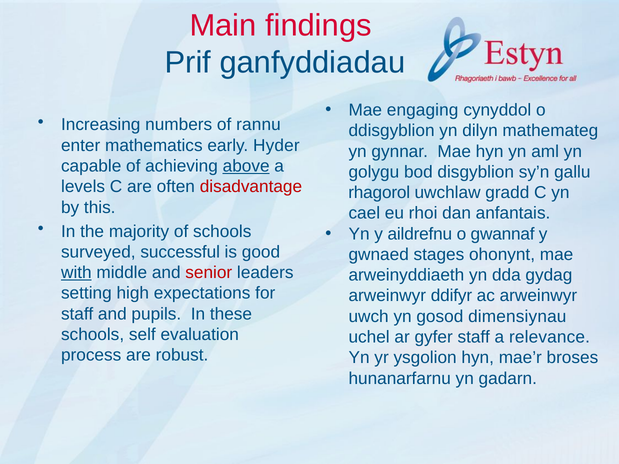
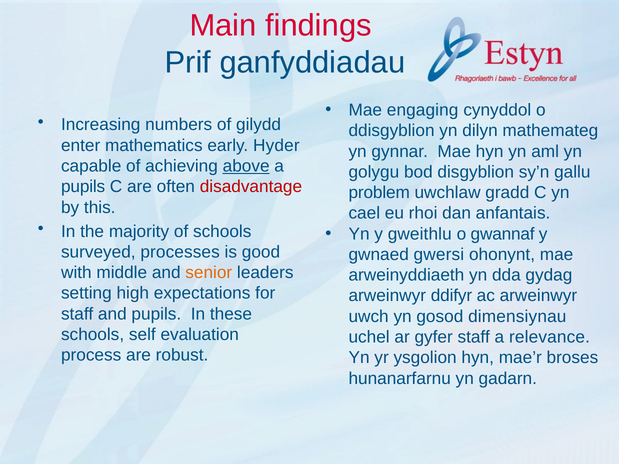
rannu: rannu -> gilydd (259, 125)
levels: levels -> pupils (83, 187)
rhagorol: rhagorol -> problem (379, 193)
aildrefnu: aildrefnu -> gweithlu (420, 234)
successful: successful -> processes (180, 252)
stages: stages -> gwersi (439, 255)
with underline: present -> none (76, 273)
senior colour: red -> orange (209, 273)
